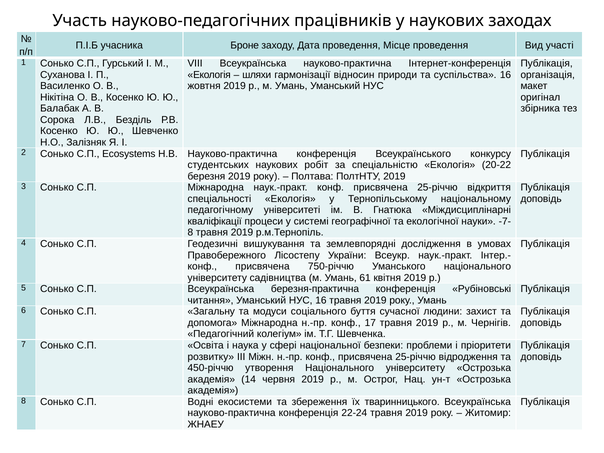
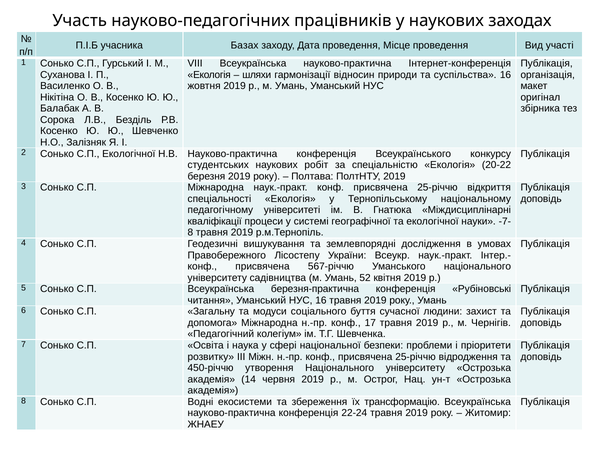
Броне: Броне -> Базах (245, 46)
С.П Ecosystems: Ecosystems -> Екологічної (129, 154)
750-річчю: 750-річчю -> 567-річчю (331, 266)
61: 61 -> 52 (365, 278)
тваринницького: тваринницького -> трансформацію (402, 402)
